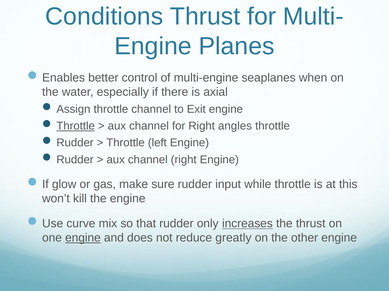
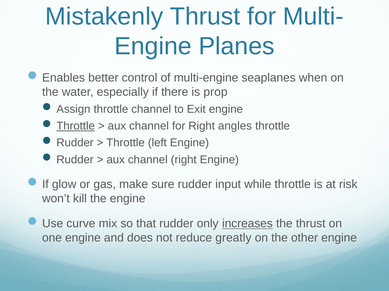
Conditions: Conditions -> Mistakenly (104, 16)
axial: axial -> prop (216, 92)
this: this -> risk (348, 185)
engine underline: present -> none (83, 238)
